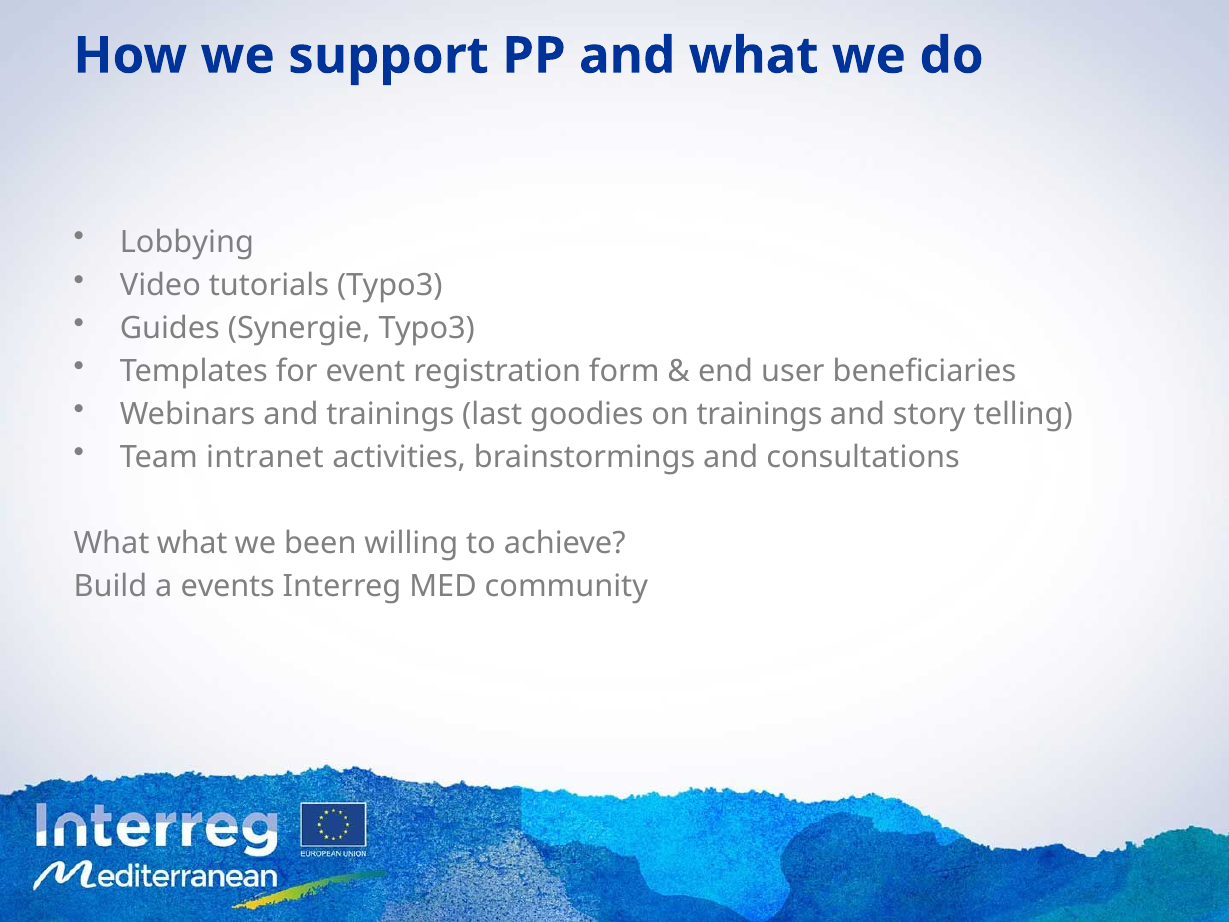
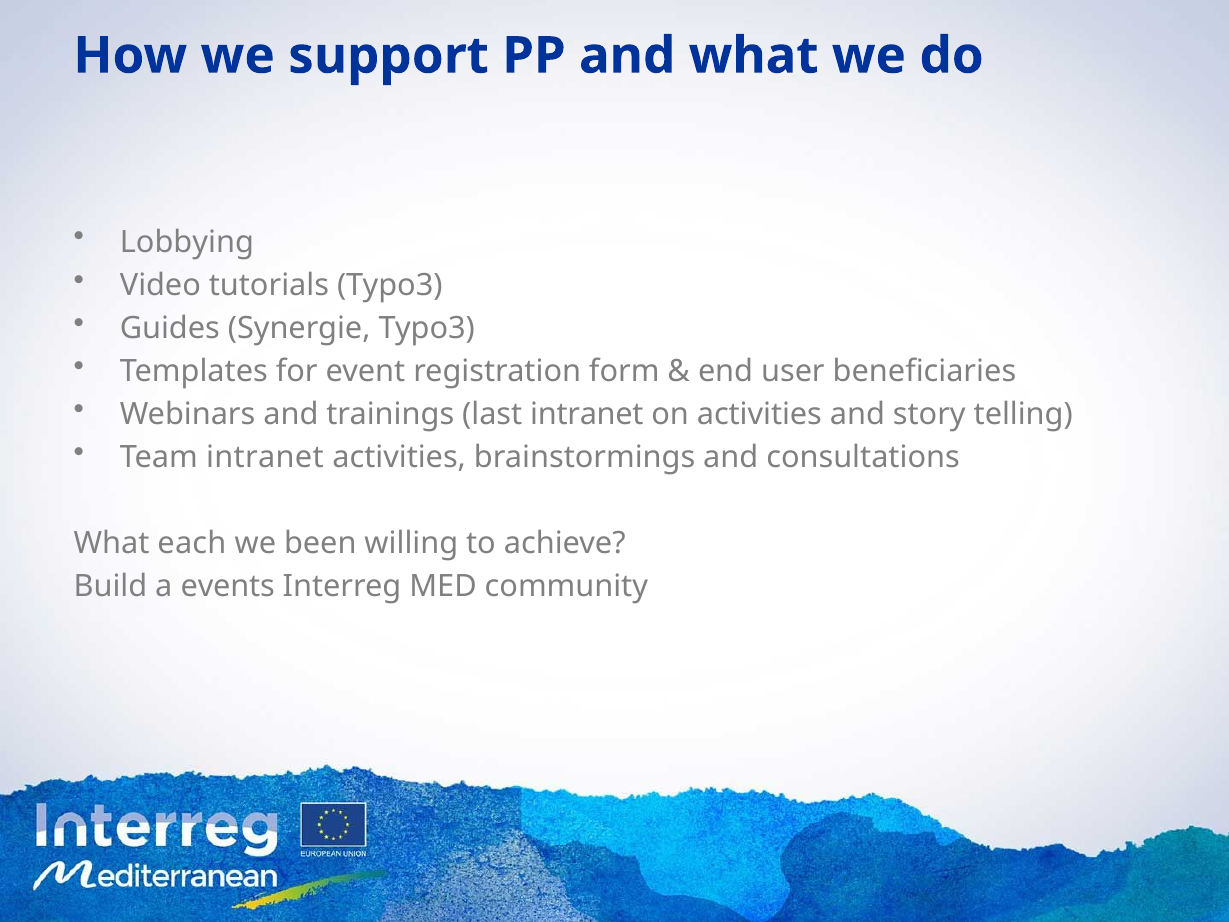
last goodies: goodies -> intranet (587, 414)
on trainings: trainings -> activities (759, 414)
What what: what -> each (192, 543)
